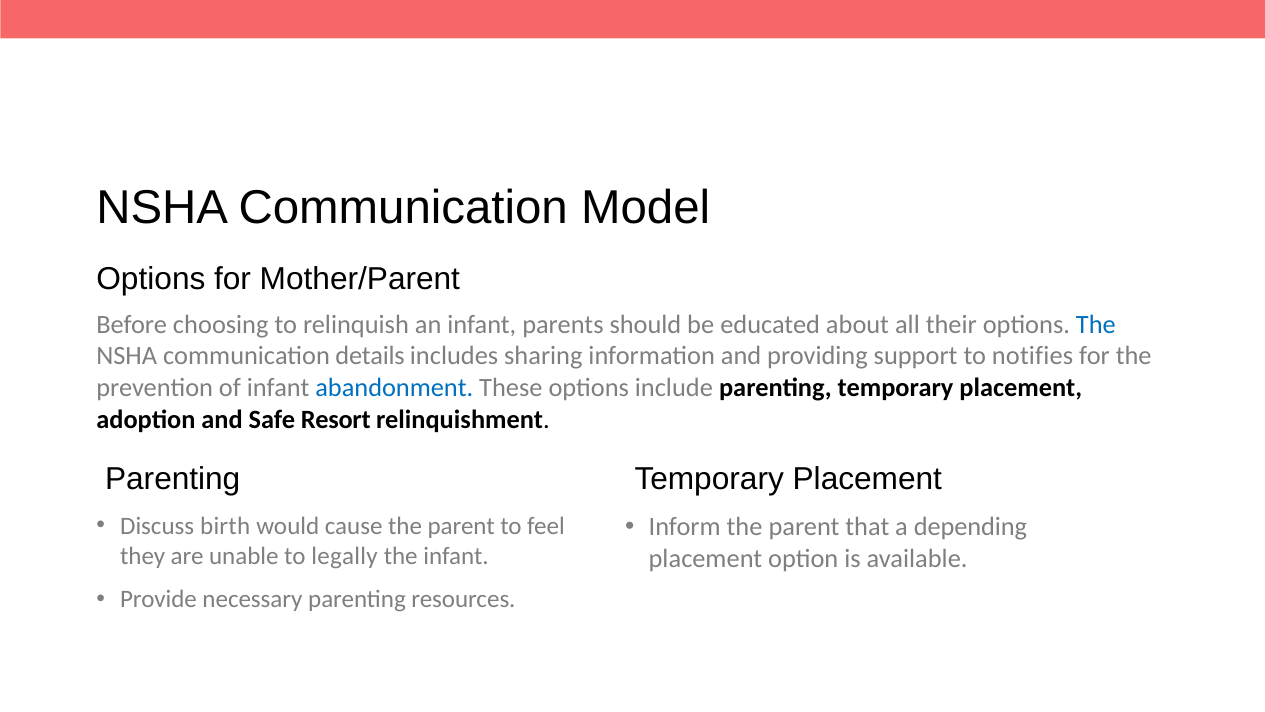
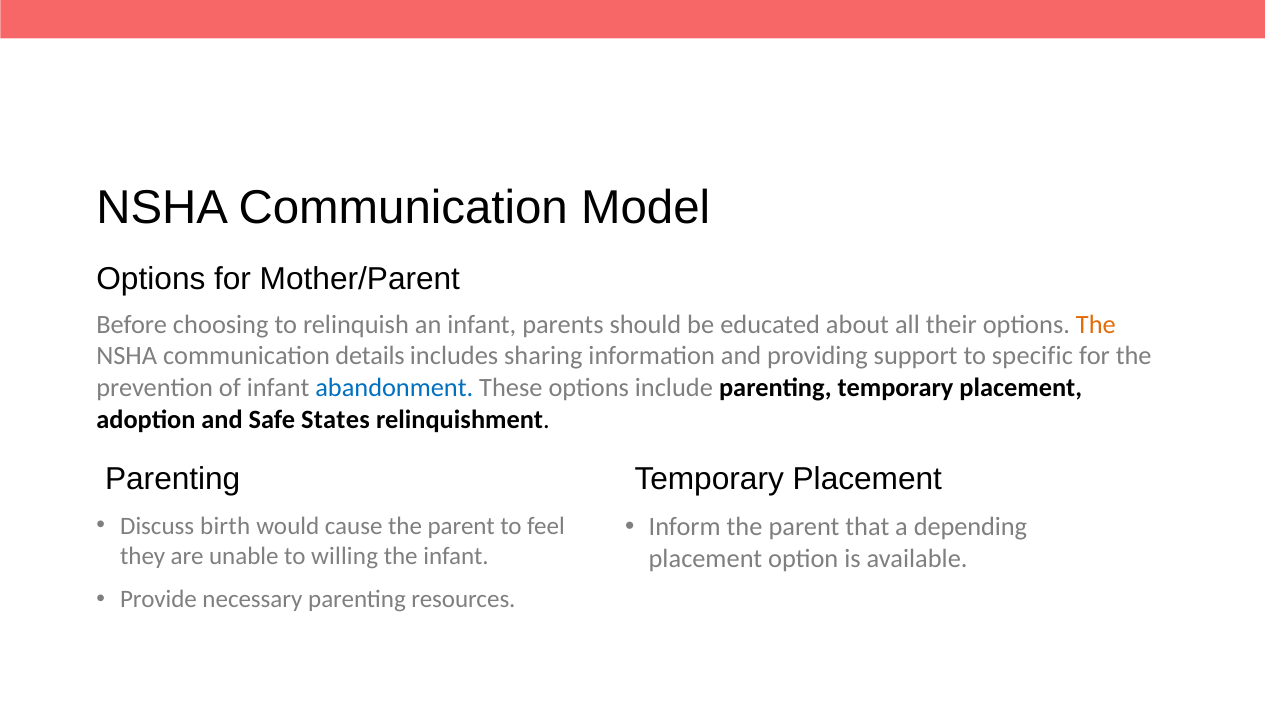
The colour: blue -> orange (1096, 324)
notifies: notifies -> specific (1033, 356)
Resort: Resort -> States (335, 419)
legally: legally -> willing (345, 556)
